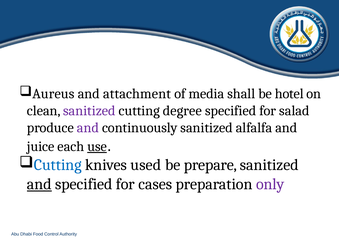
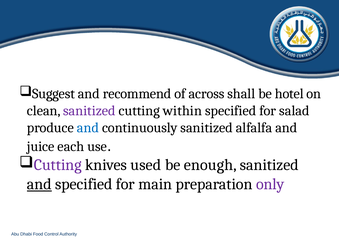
Aureus: Aureus -> Suggest (54, 94)
attachment: attachment -> recommend (137, 94)
media: media -> across (207, 94)
degree: degree -> within (182, 111)
and colour: purple -> blue (88, 128)
use underline: present -> none (97, 147)
Cutting colour: blue -> purple (58, 165)
prepare: prepare -> enough (210, 165)
cases: cases -> main (155, 184)
